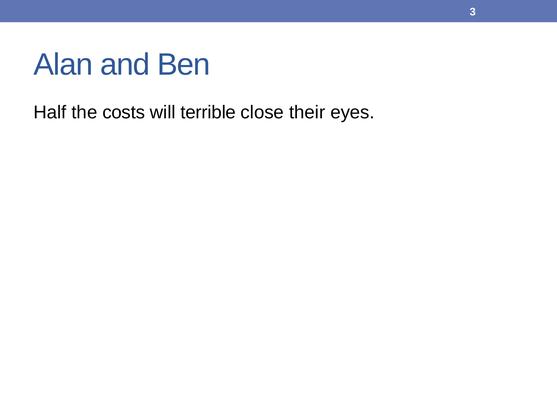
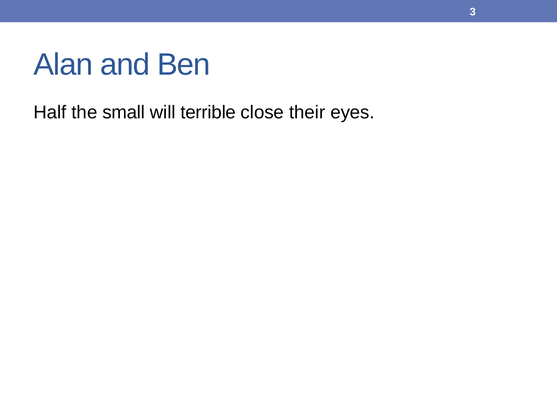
costs: costs -> small (124, 113)
